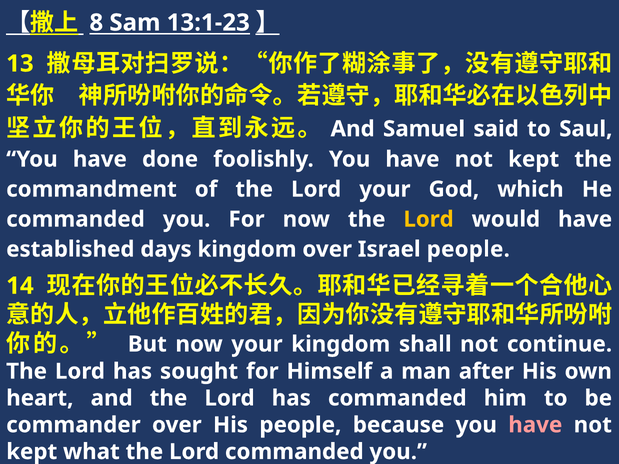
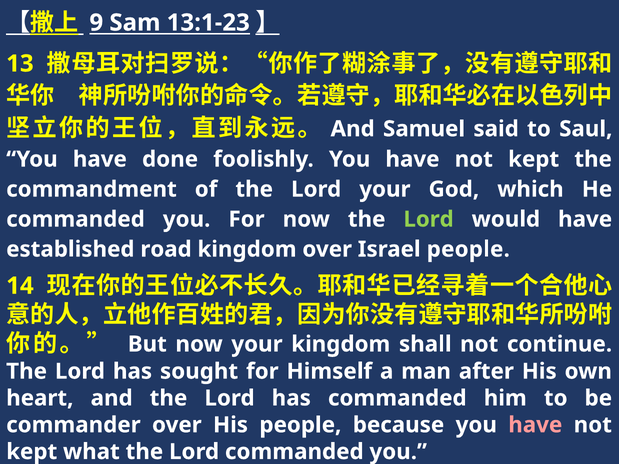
8: 8 -> 9 (96, 23)
Lord colour: yellow -> light green (429, 219)
days: days -> road (166, 249)
